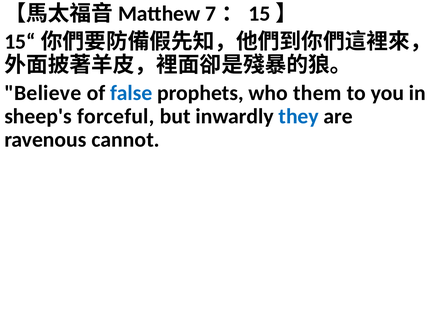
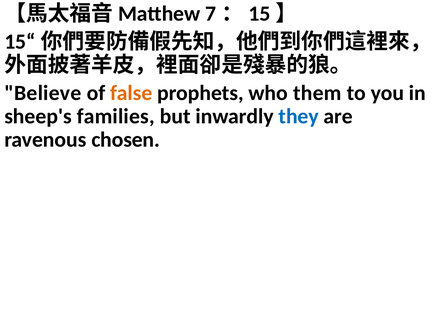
false colour: blue -> orange (131, 93)
forceful: forceful -> families (116, 117)
cannot: cannot -> chosen (126, 140)
